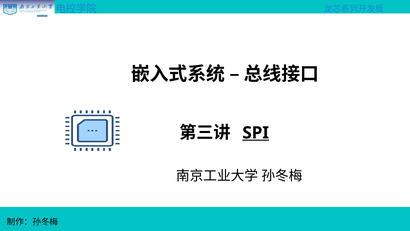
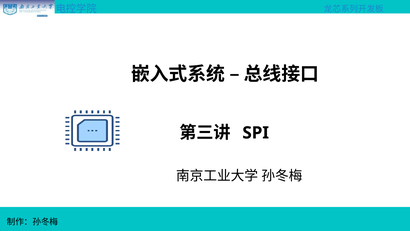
SPI underline: present -> none (256, 133)
